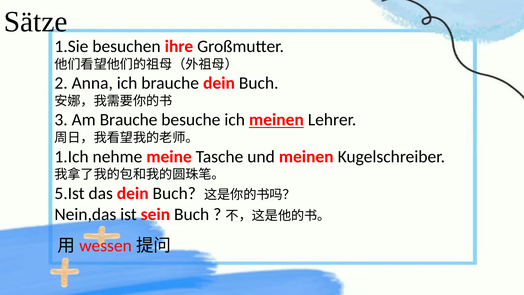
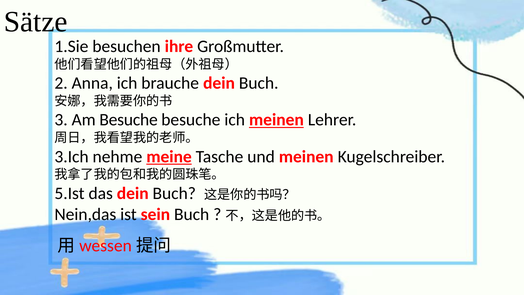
Am Brauche: Brauche -> Besuche (129, 120)
1.Ich: 1.Ich -> 3.Ich (72, 156)
meine underline: none -> present (169, 156)
